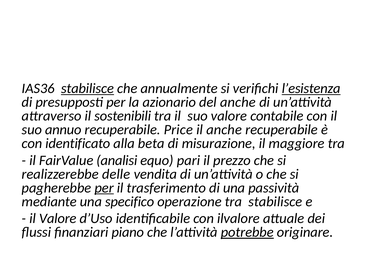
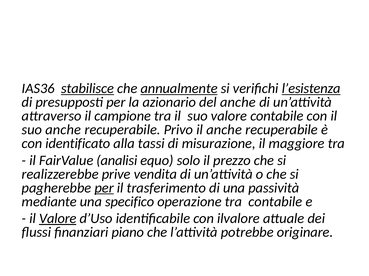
annualmente underline: none -> present (179, 89)
sostenibili: sostenibili -> campione (123, 116)
suo annuo: annuo -> anche (63, 130)
Price: Price -> Privo (178, 130)
beta: beta -> tassi (151, 144)
pari: pari -> solo (189, 161)
delle: delle -> prive (116, 175)
tra stabilisce: stabilisce -> contabile (275, 202)
Valore underline: none -> present (58, 219)
potrebbe underline: present -> none (247, 233)
